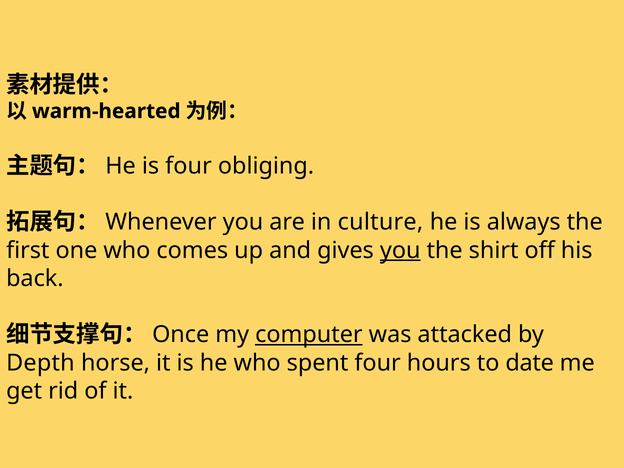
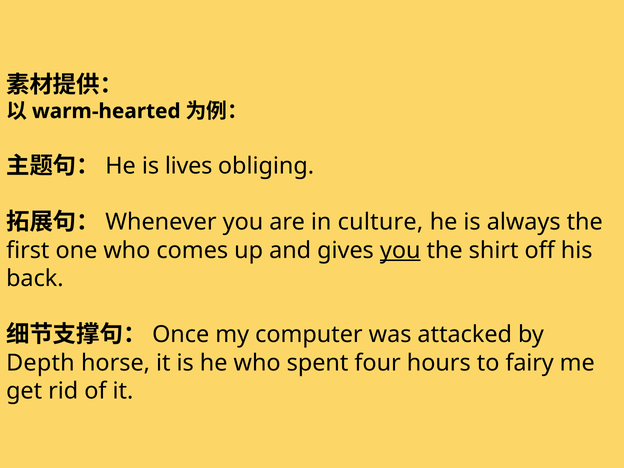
is four: four -> lives (189, 166)
computer underline: present -> none (309, 335)
date: date -> fairy (530, 363)
